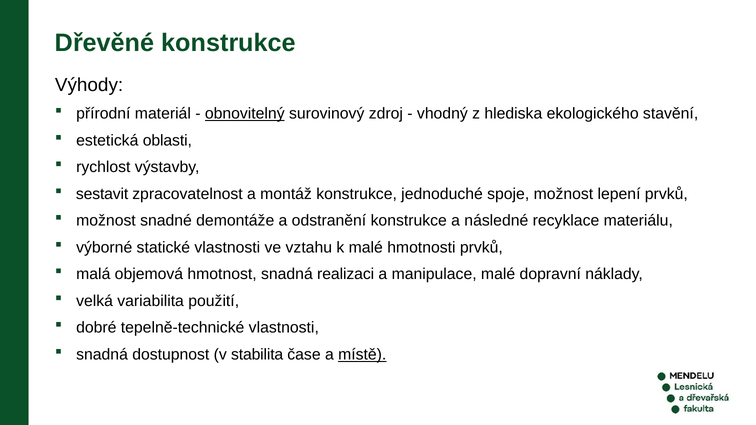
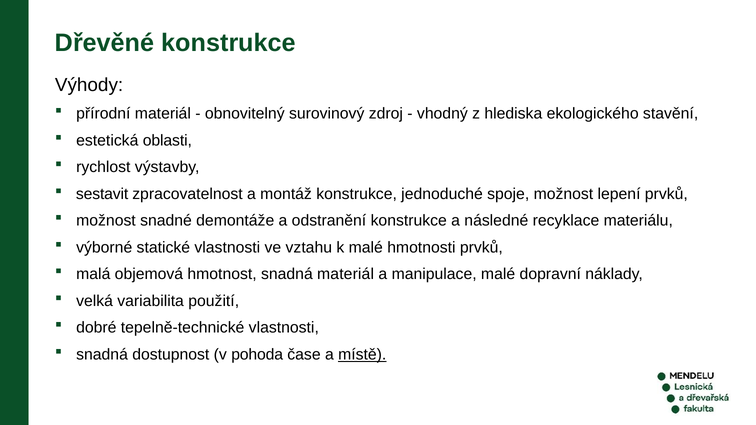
obnovitelný underline: present -> none (245, 114)
snadná realizaci: realizaci -> materiál (346, 274)
stabilita: stabilita -> pohoda (257, 355)
